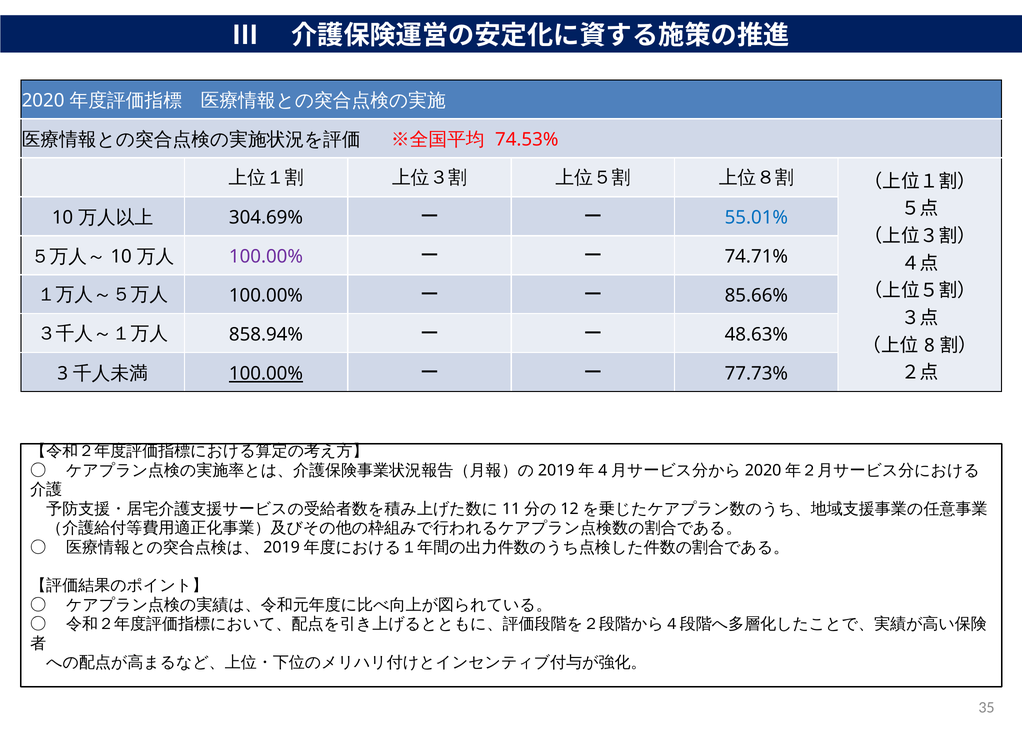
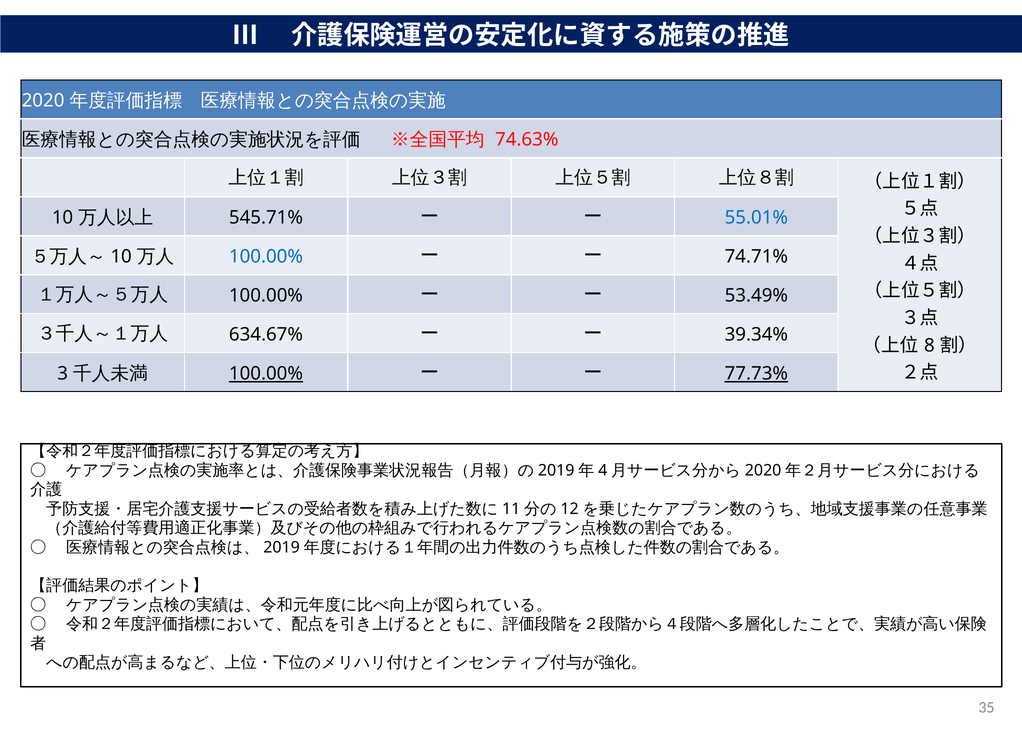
74.53%: 74.53% -> 74.63% (527, 140)
304.69%: 304.69% -> 545.71% (266, 218)
100.00% colour: purple -> blue (266, 257)
85.66%: 85.66% -> 53.49% (756, 296)
858.94%: 858.94% -> 634.67% (266, 335)
48.63%: 48.63% -> 39.34% (756, 335)
77.73% underline: none -> present (756, 374)
